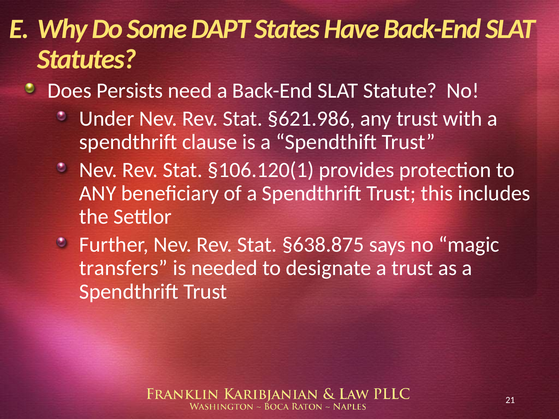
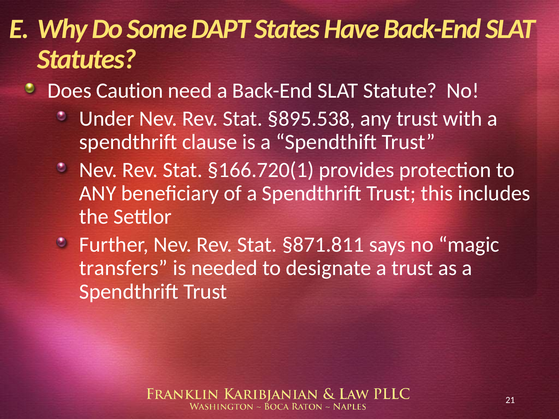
Persists: Persists -> Caution (130, 91)
§621.986: §621.986 -> §895.538 (311, 119)
§106.120(1: §106.120(1 -> §166.720(1 (261, 170)
§638.875: §638.875 -> §871.811 (323, 245)
